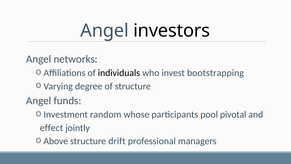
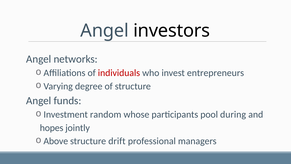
individuals colour: black -> red (119, 73)
bootstrapping: bootstrapping -> entrepreneurs (216, 73)
pivotal: pivotal -> during (233, 114)
effect: effect -> hopes (52, 128)
